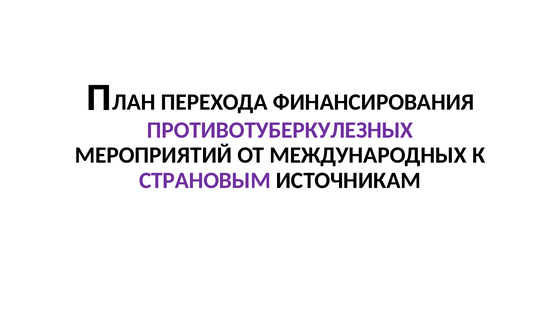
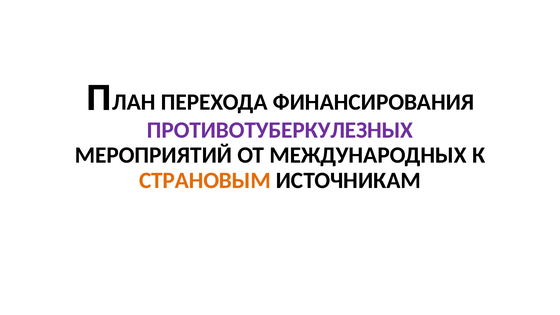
СТРАНОВЫМ colour: purple -> orange (205, 180)
